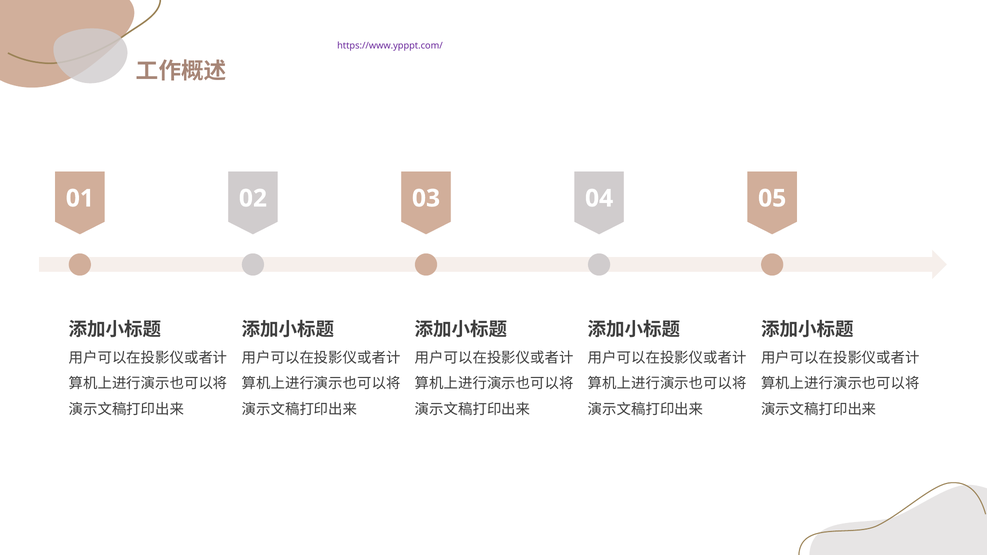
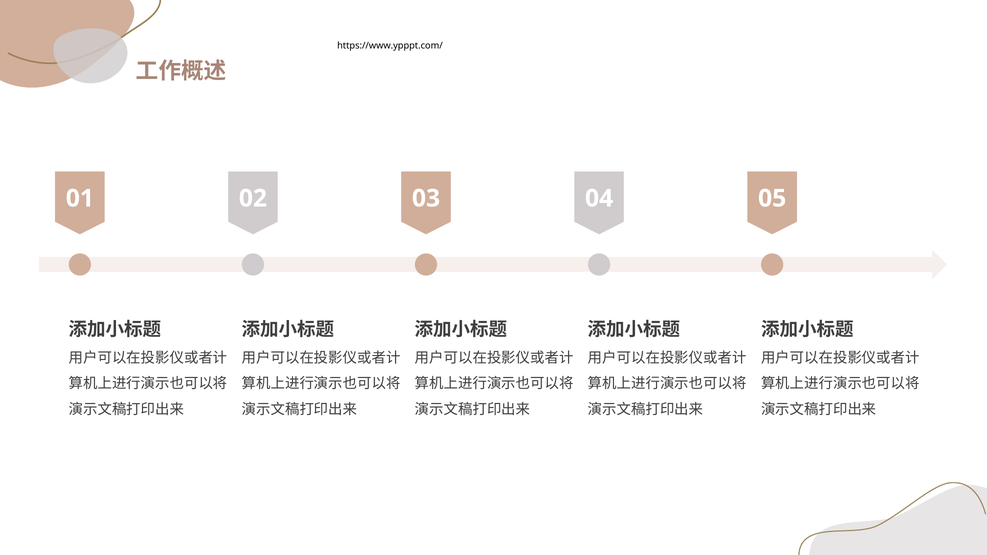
https://www.ypppt.com/ colour: purple -> black (390, 46)
